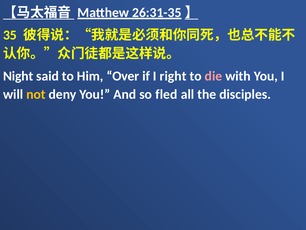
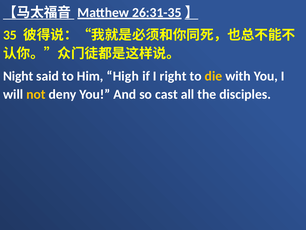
Over: Over -> High (123, 76)
die colour: pink -> yellow (213, 76)
fled: fled -> cast (166, 94)
